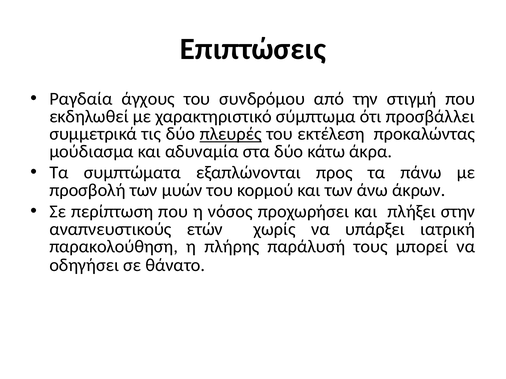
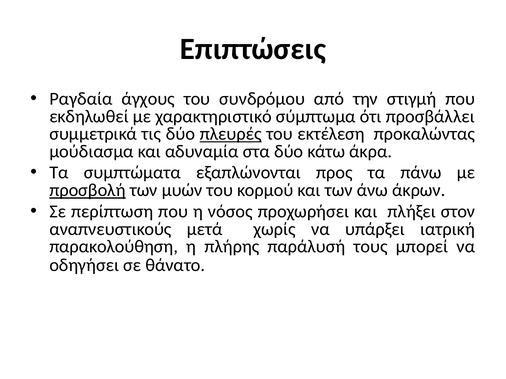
προσβολή underline: none -> present (87, 190)
στην: στην -> στον (458, 212)
ετών: ετών -> μετά (205, 229)
